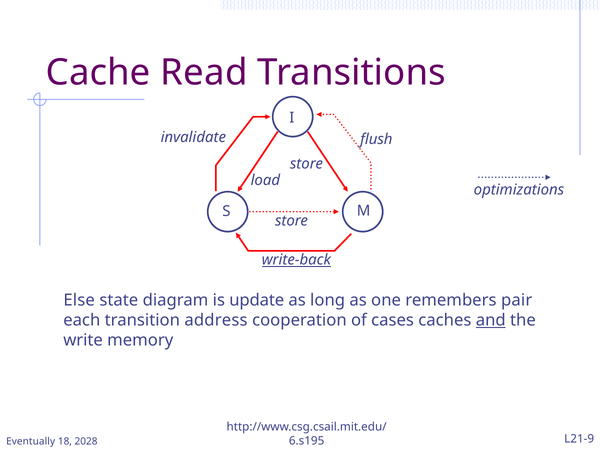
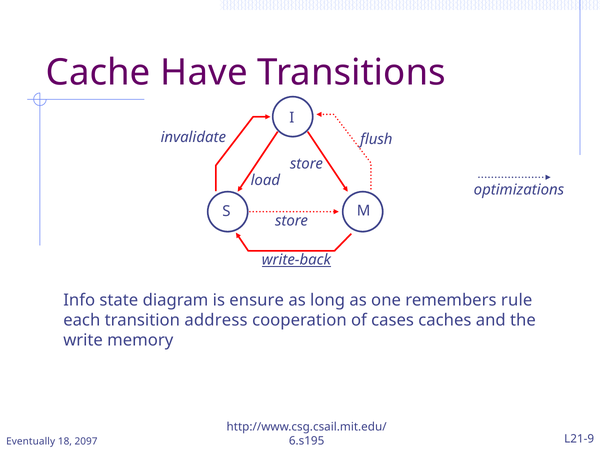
Read: Read -> Have (204, 73)
Else: Else -> Info (79, 300)
update: update -> ensure (257, 300)
pair: pair -> rule (517, 300)
and underline: present -> none (491, 320)
2028: 2028 -> 2097 (86, 442)
